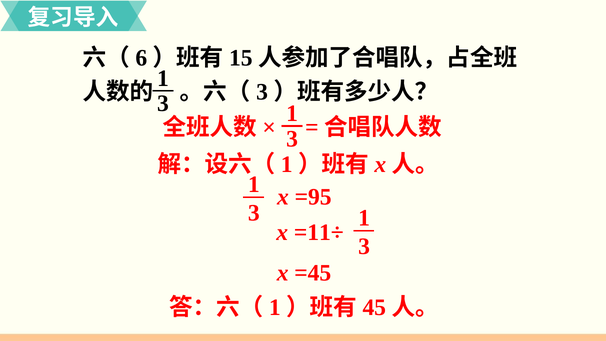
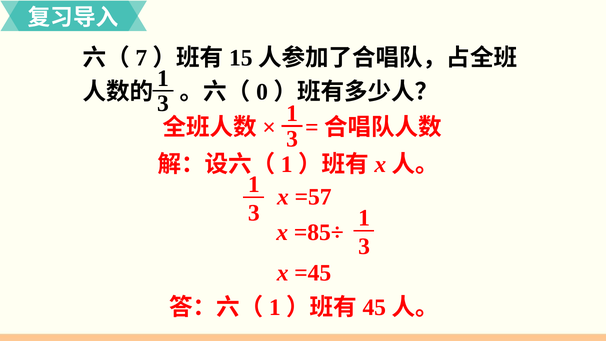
6: 6 -> 7 (141, 58)
3: 3 -> 0 (262, 92)
=95: =95 -> =57 (313, 197)
=11÷: =11÷ -> =85÷ (319, 233)
